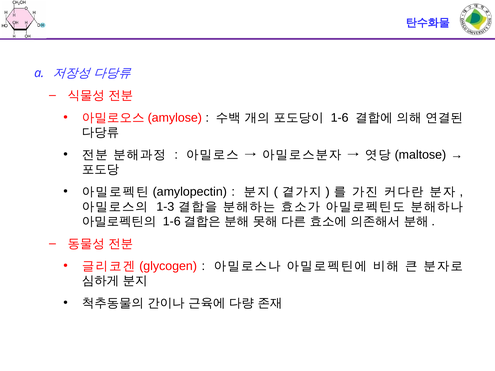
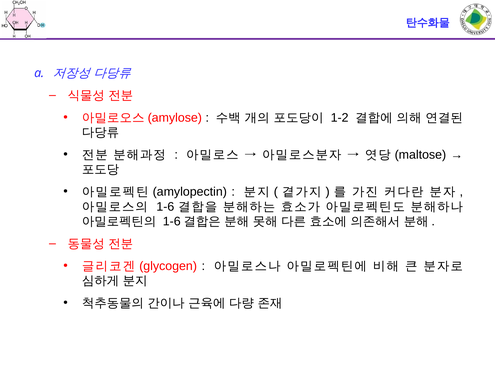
1-6: 1-6 -> 1-2 (340, 118)
1-3: 1-3 -> 1-6 (165, 207)
